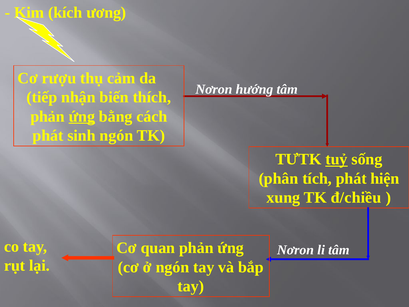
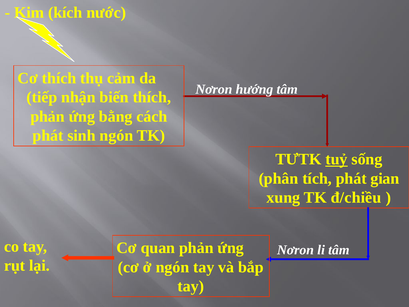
ương: ương -> nước (106, 13)
Cơ rượu: rượu -> thích (59, 78)
ứng underline: present -> none (82, 116)
hiện: hiện -> gian (385, 178)
